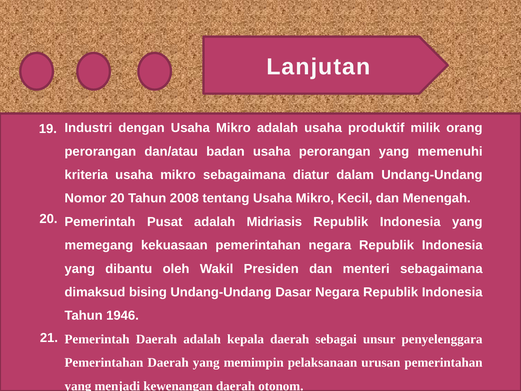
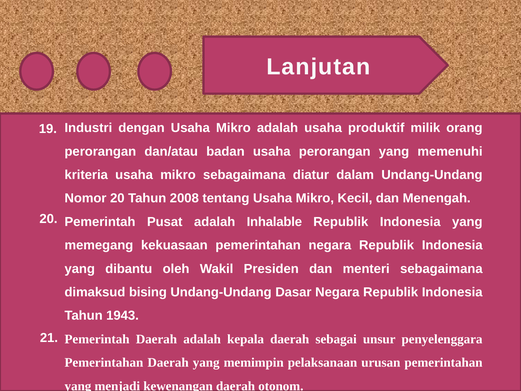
Midriasis: Midriasis -> Inhalable (274, 222)
1946: 1946 -> 1943 (123, 315)
